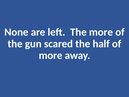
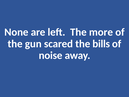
half: half -> bills (101, 44)
more: more -> noise (51, 55)
